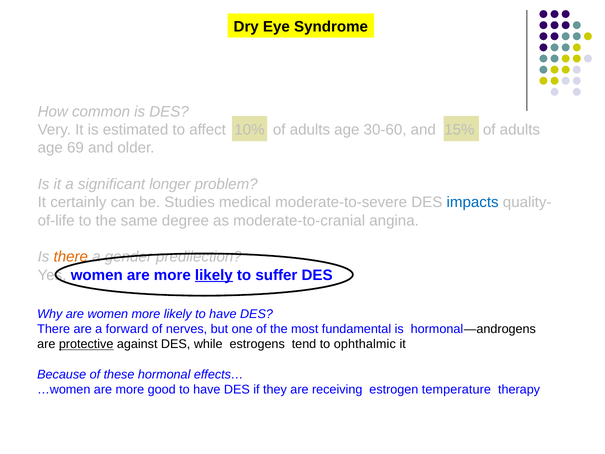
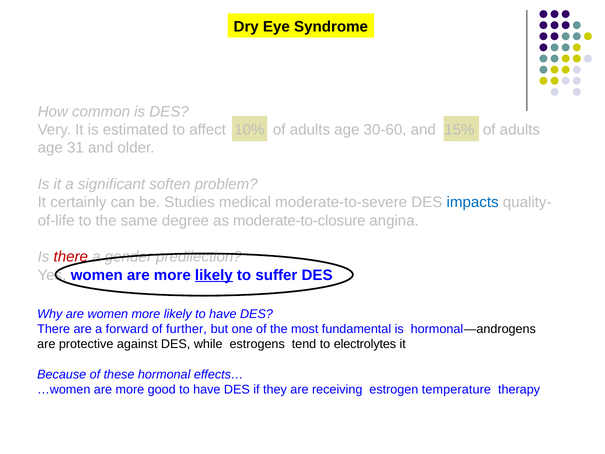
69: 69 -> 31 (75, 148)
longer: longer -> soften (170, 184)
moderate-to-cranial: moderate-to-cranial -> moderate-to-closure (299, 220)
there colour: orange -> red (71, 257)
nerves: nerves -> further (186, 329)
protective underline: present -> none (86, 344)
ophthalmic: ophthalmic -> electrolytes (365, 344)
